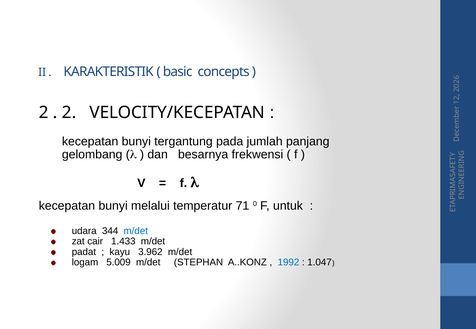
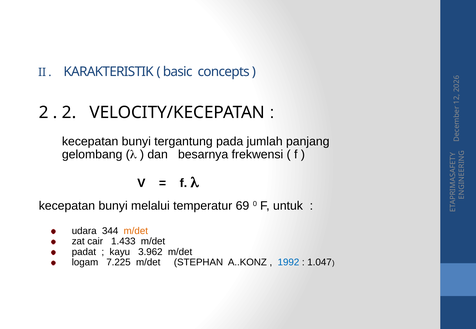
71: 71 -> 69 (242, 206)
m/det colour: blue -> orange (136, 231)
5.009: 5.009 -> 7.225 (118, 263)
